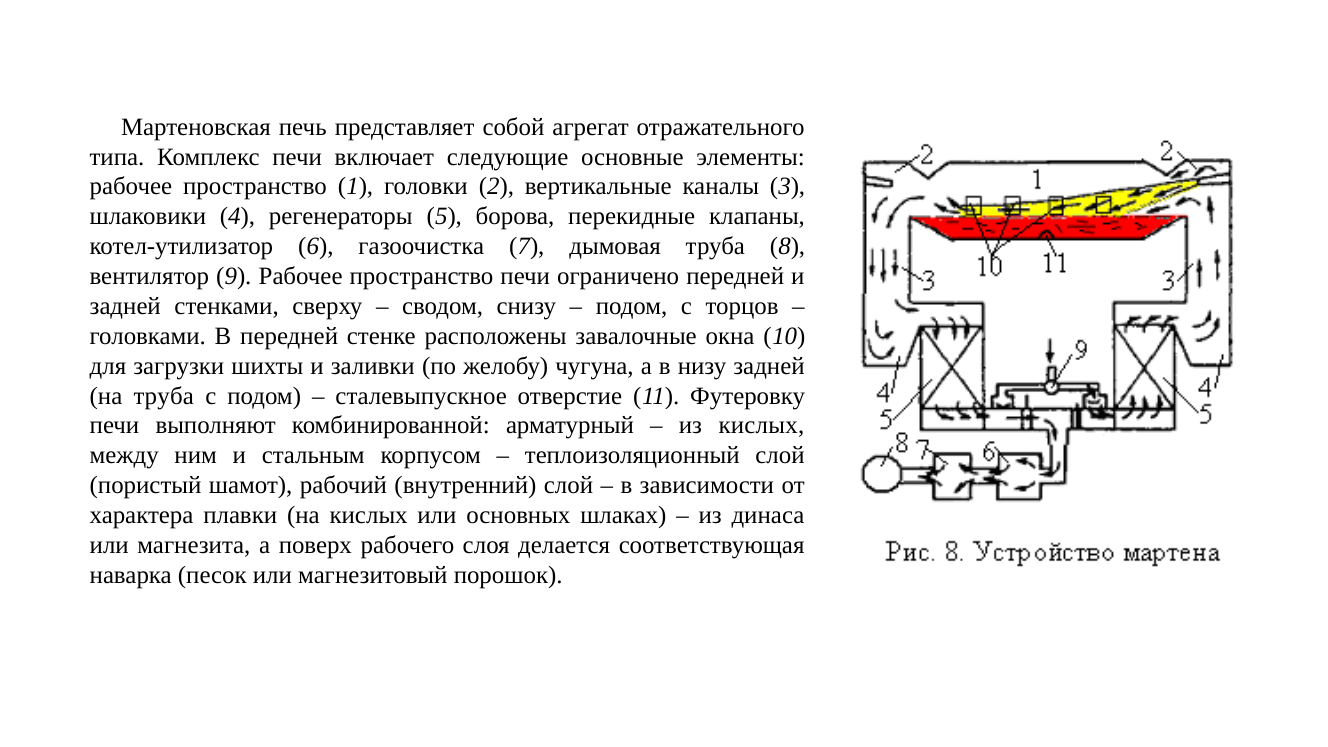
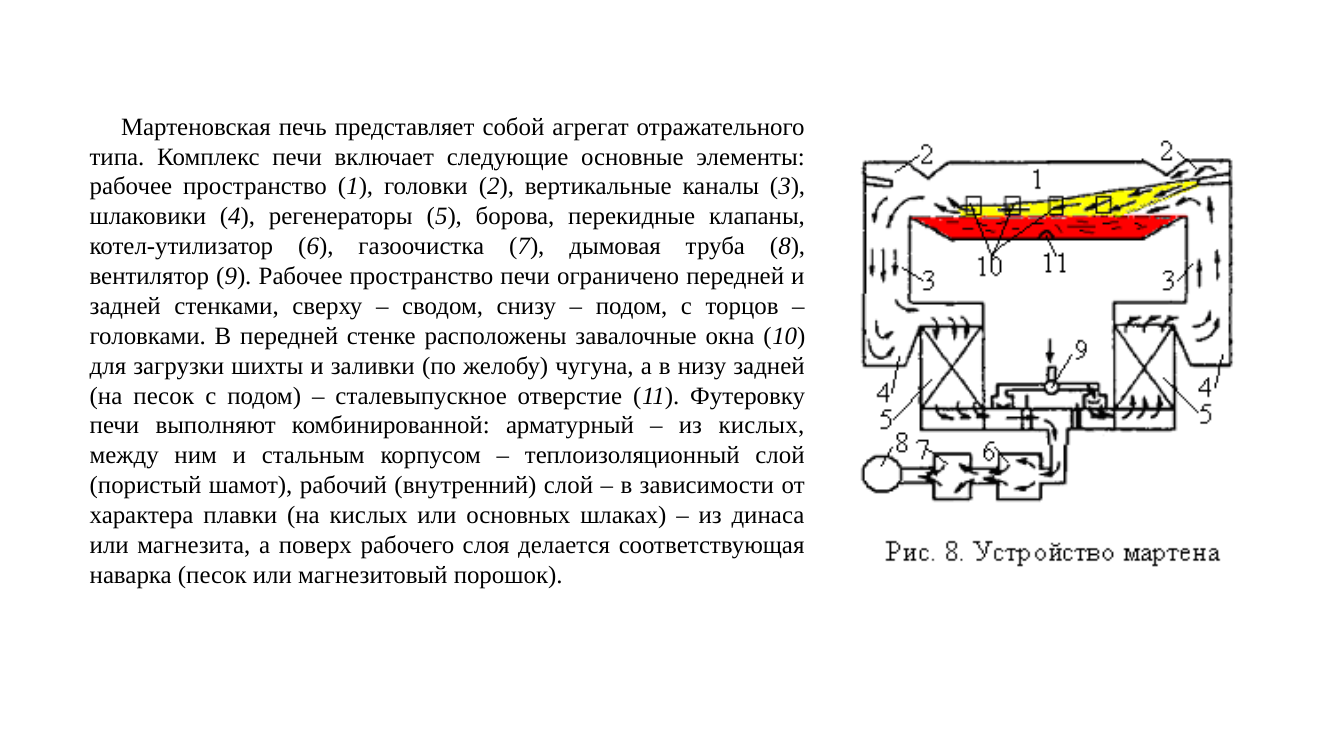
на труба: труба -> песок (164, 396)
